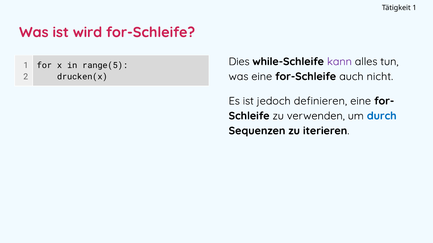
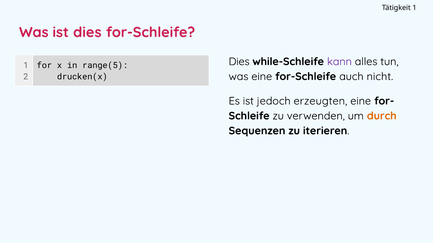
ist wird: wird -> dies (87, 32)
definieren: definieren -> erzeugten (320, 101)
durch colour: blue -> orange (382, 116)
